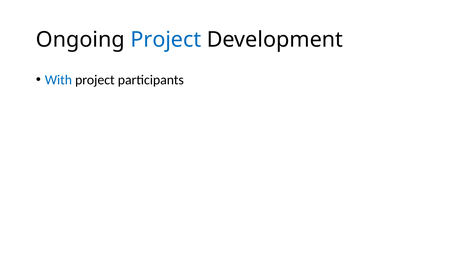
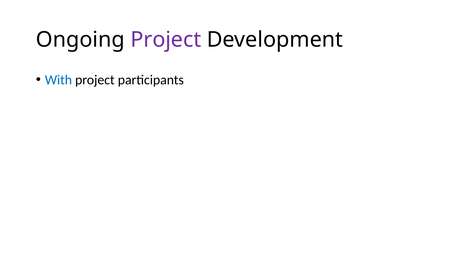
Project colour: blue -> purple (166, 40)
